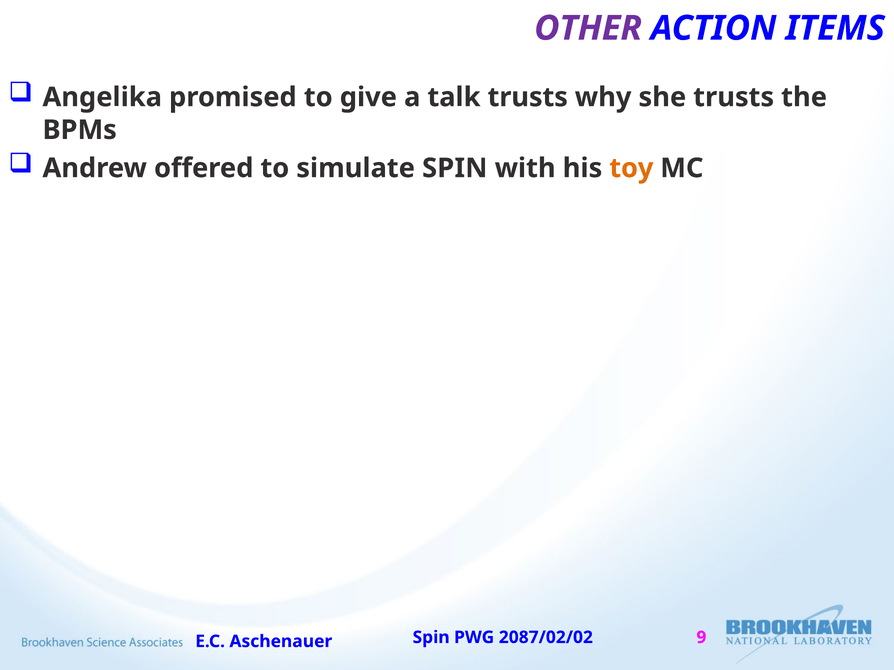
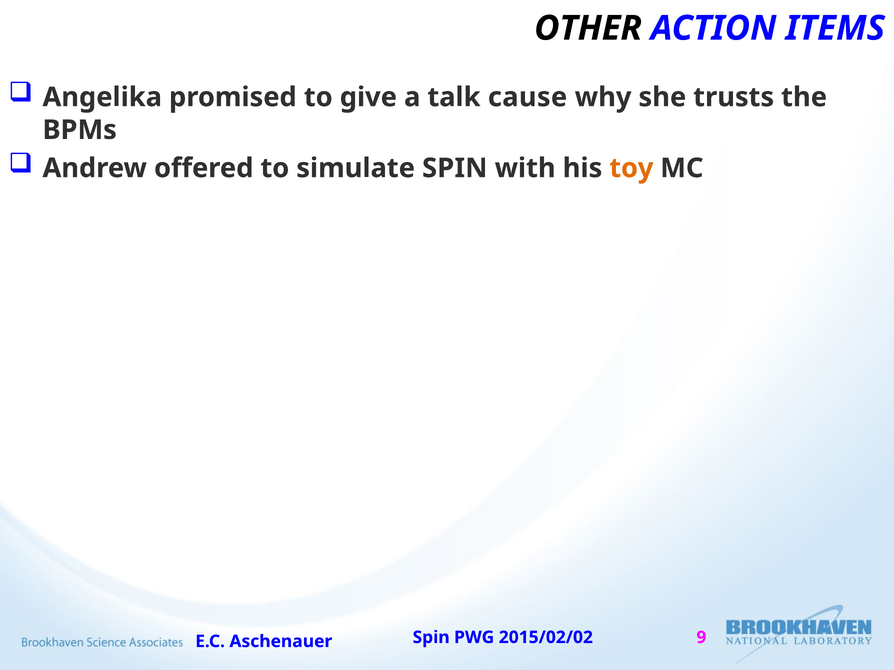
OTHER colour: purple -> black (588, 28)
talk trusts: trusts -> cause (528, 97)
2087/02/02: 2087/02/02 -> 2015/02/02 (546, 638)
